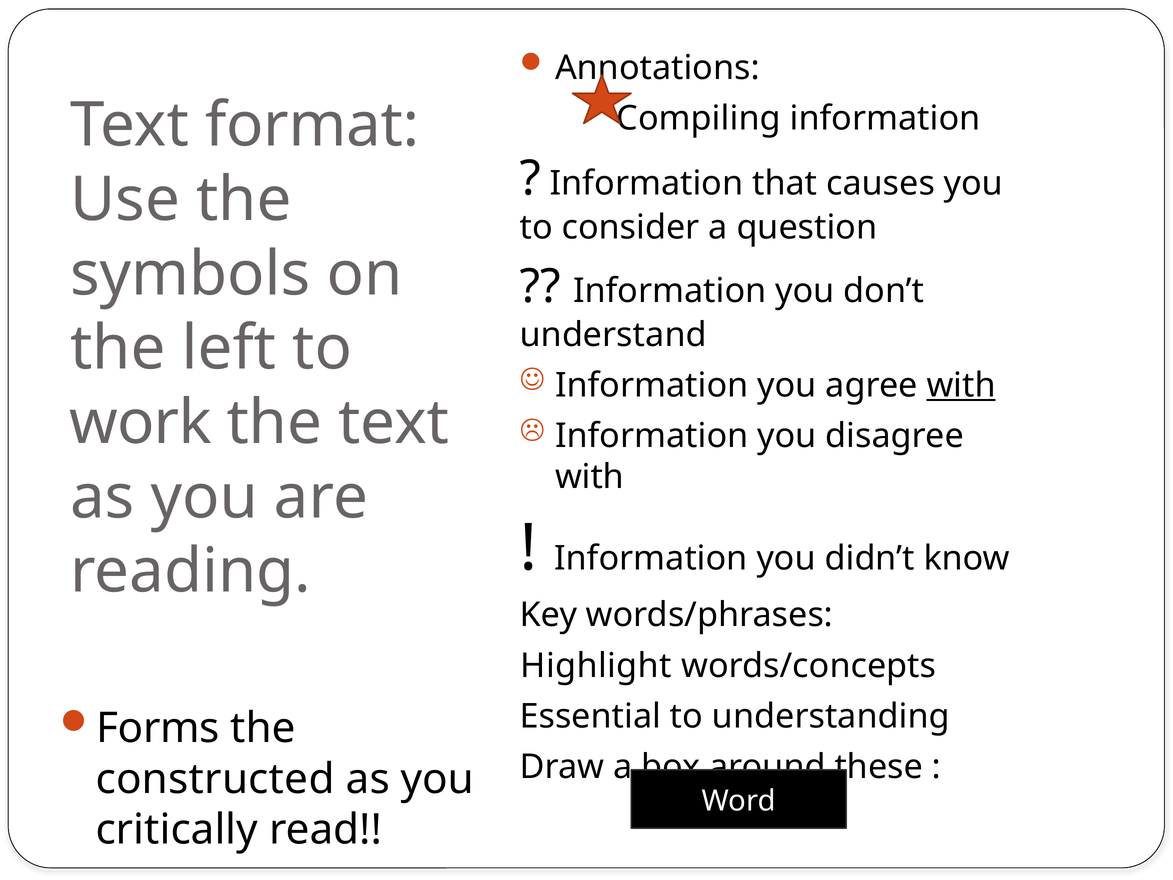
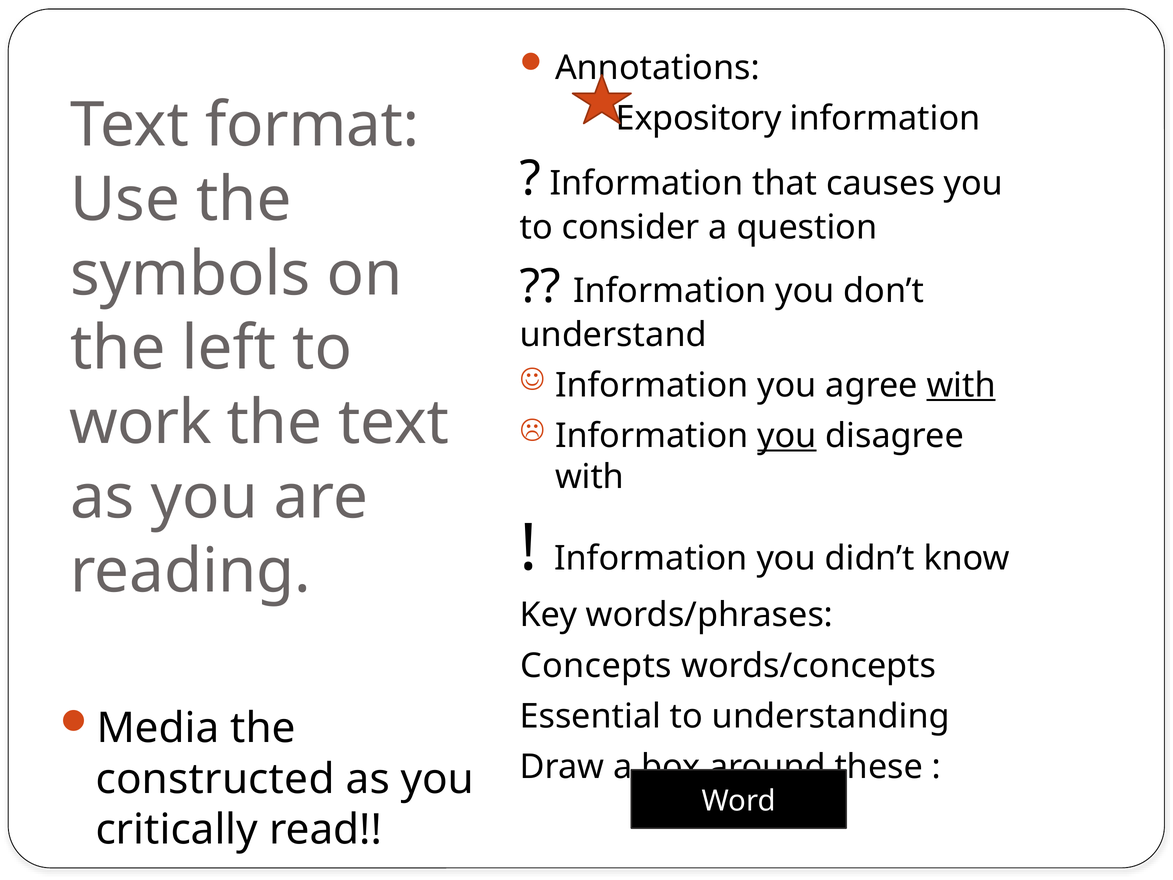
Compiling: Compiling -> Expository (699, 118)
you underline: none -> present (787, 436)
Highlight: Highlight -> Concepts (596, 666)
Forms: Forms -> Media (158, 728)
